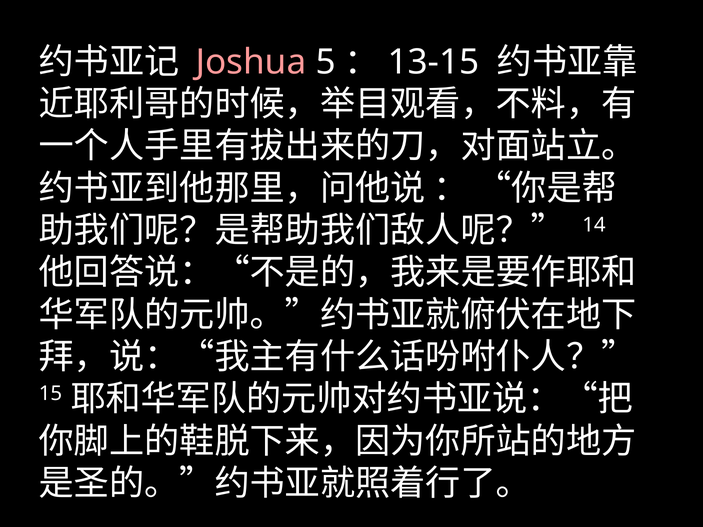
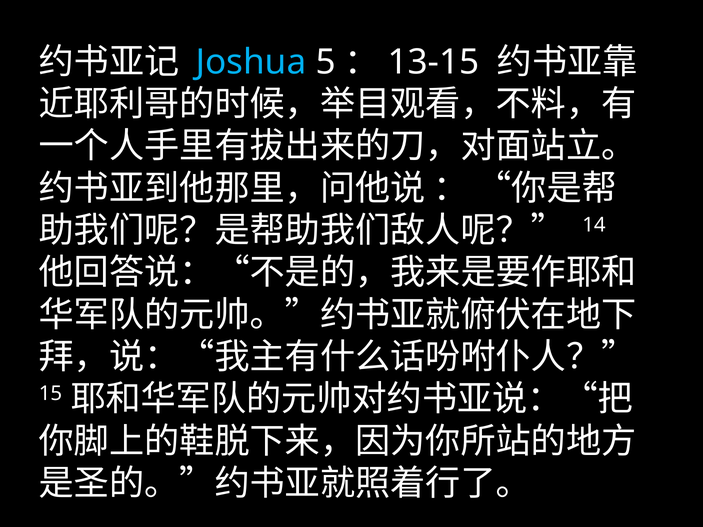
Joshua colour: pink -> light blue (251, 62)
